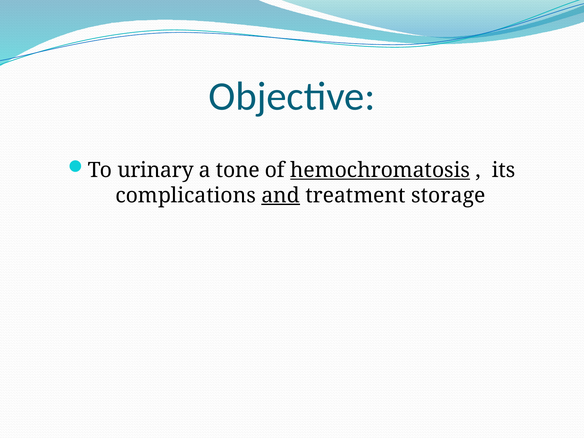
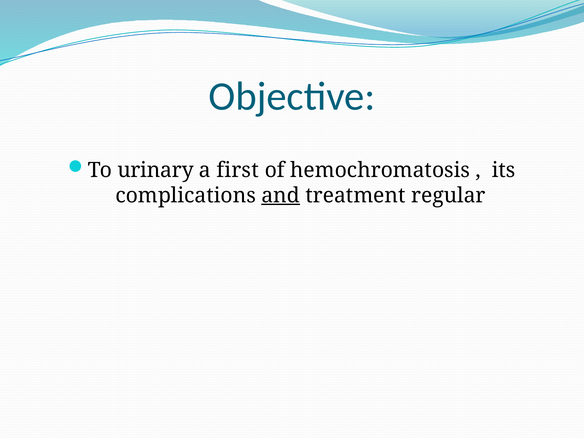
tone: tone -> first (238, 170)
hemochromatosis underline: present -> none (380, 170)
storage: storage -> regular (448, 195)
